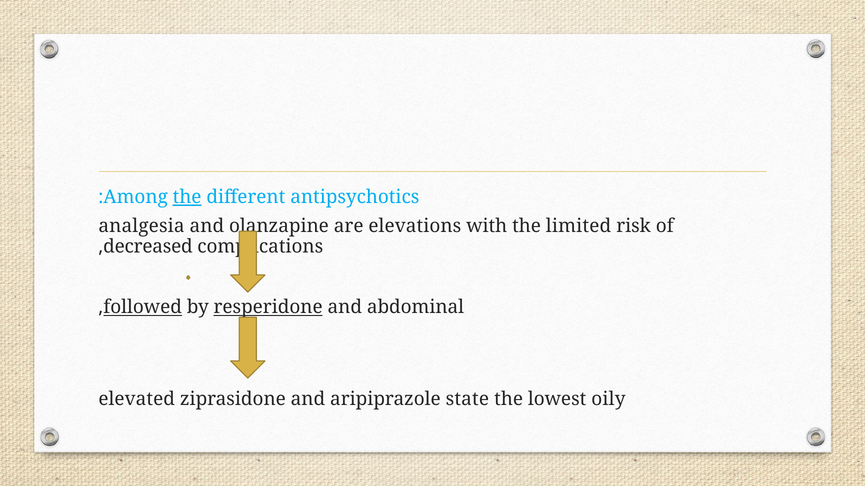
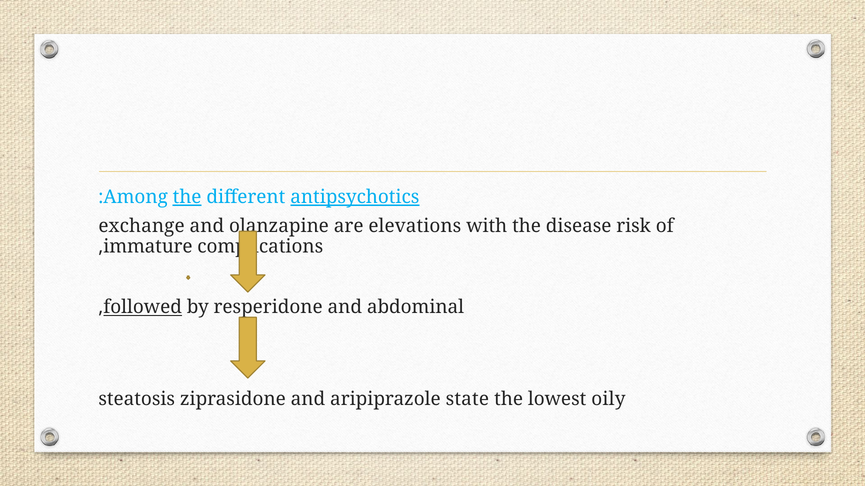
antipsychotics underline: none -> present (355, 197)
analgesia: analgesia -> exchange (142, 227)
limited: limited -> disease (579, 227)
decreased: decreased -> immature (148, 247)
resperidone underline: present -> none (268, 308)
elevated: elevated -> steatosis (137, 400)
